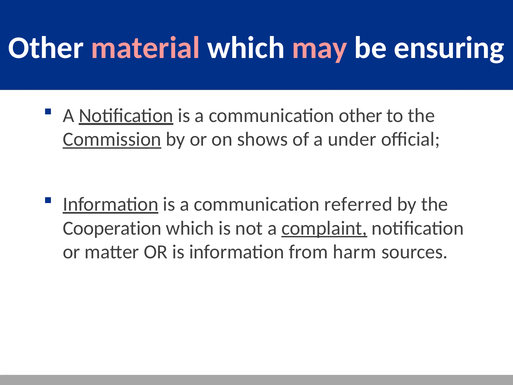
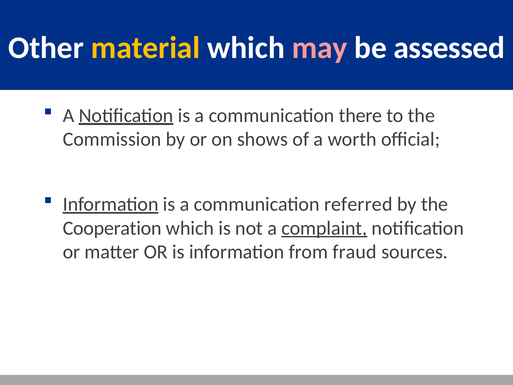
material colour: pink -> yellow (146, 48)
ensuring: ensuring -> assessed (449, 48)
communication other: other -> there (361, 115)
Commission underline: present -> none (112, 139)
under: under -> worth (352, 139)
harm: harm -> fraud (355, 252)
